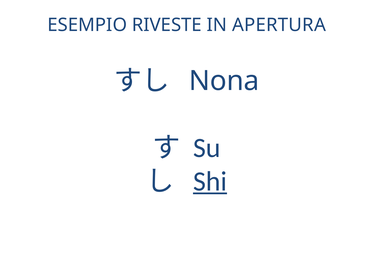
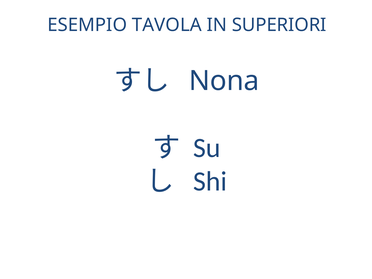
RIVESTE: RIVESTE -> TAVOLA (167, 25)
APERTURA: APERTURA -> SUPERIORI (279, 25)
Shi underline: present -> none (210, 181)
